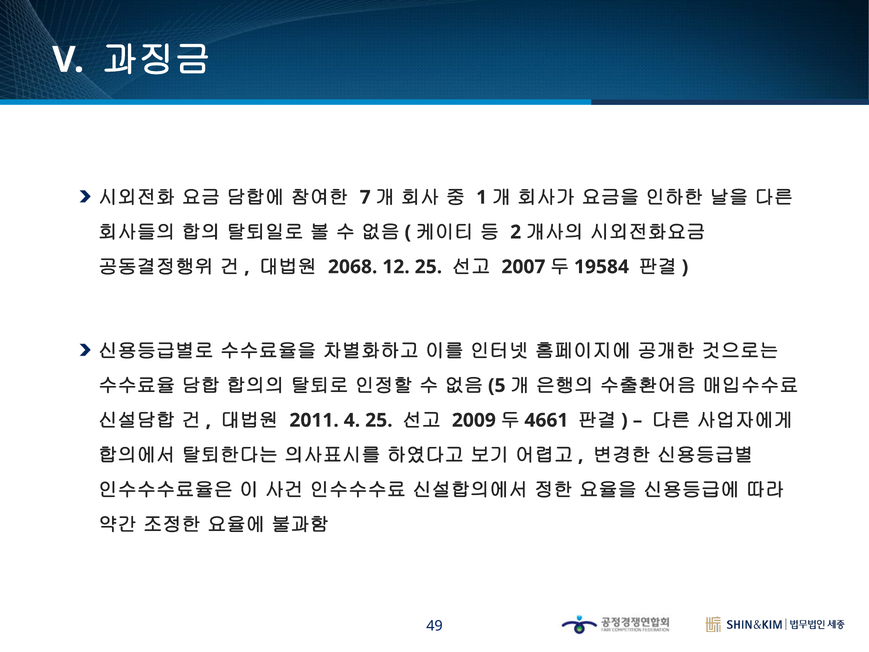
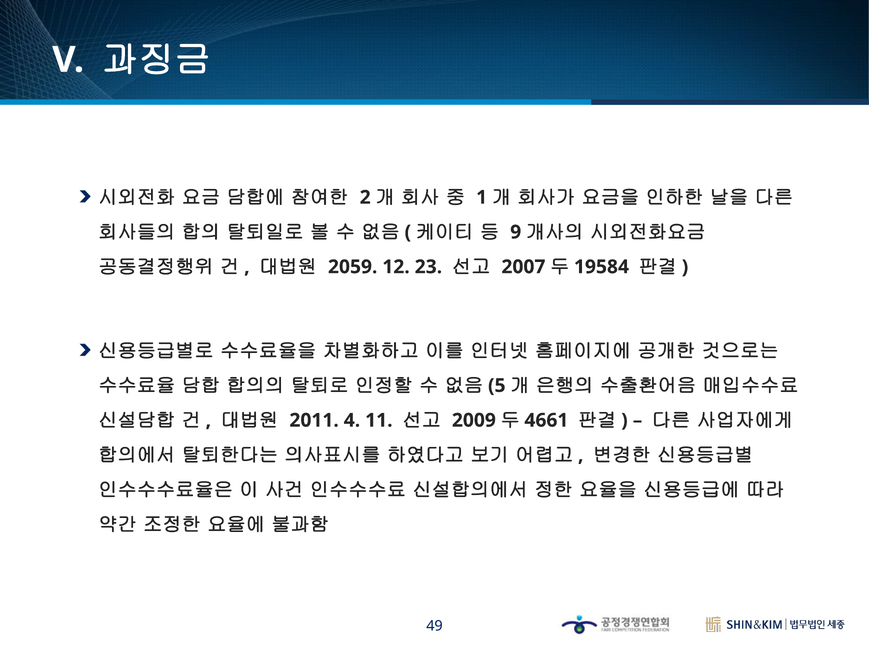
7: 7 -> 2 (365, 197)
2: 2 -> 9 (516, 232)
2068: 2068 -> 2059 (353, 267)
12 25: 25 -> 23 (428, 267)
4 25: 25 -> 11 (379, 420)
